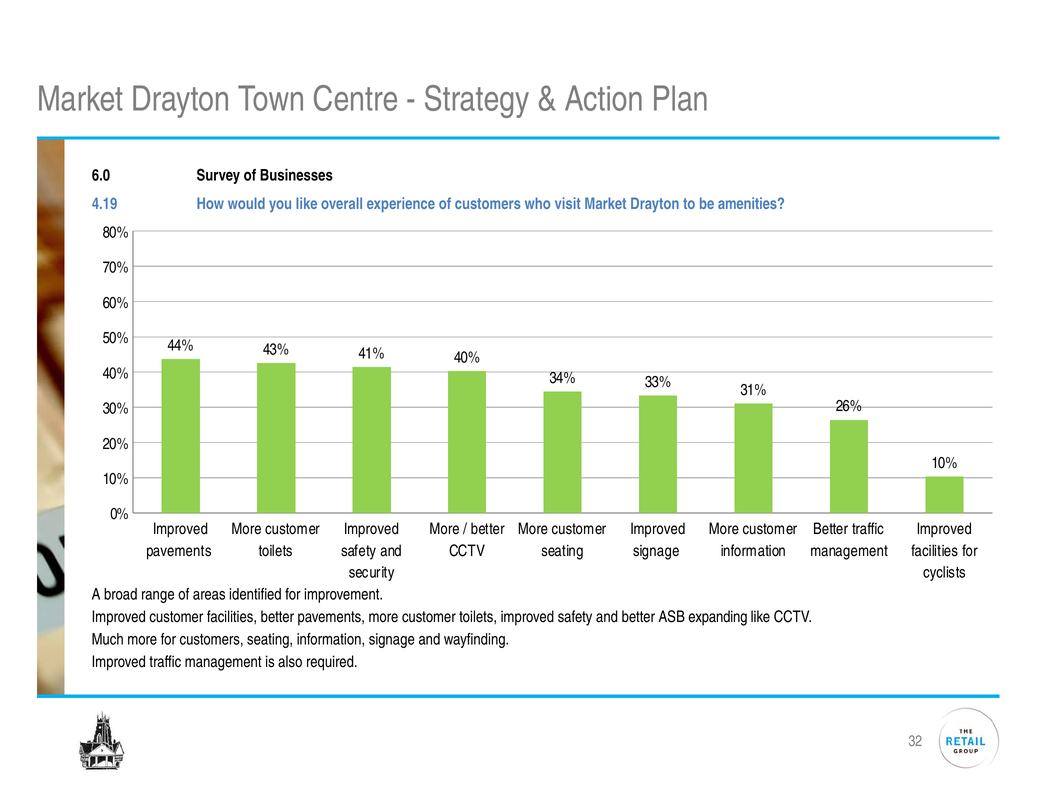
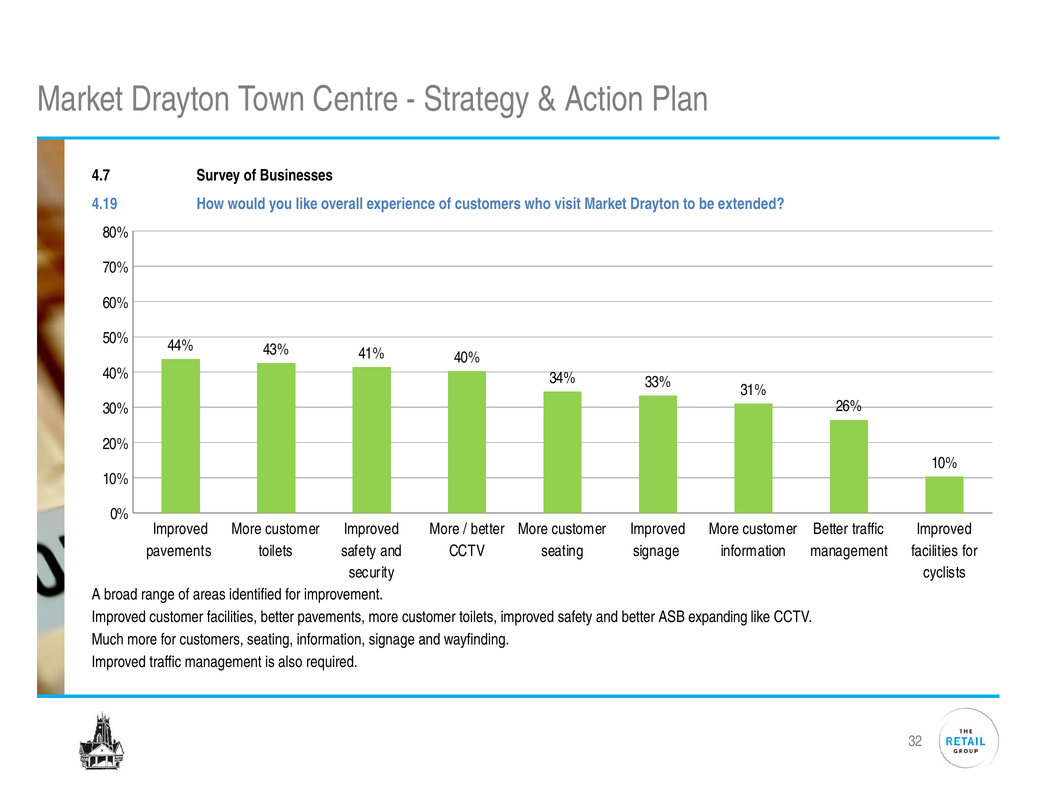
6.0: 6.0 -> 4.7 (101, 175)
amenities: amenities -> extended (751, 204)
